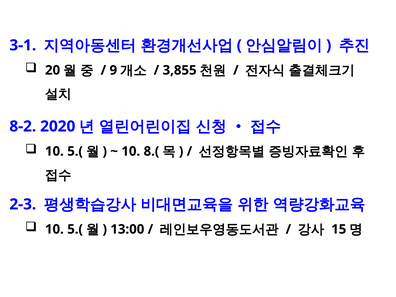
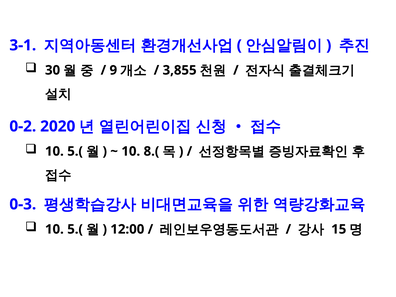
20: 20 -> 30 (53, 70)
8-2: 8-2 -> 0-2 (23, 126)
2-3: 2-3 -> 0-3 (23, 204)
13:00: 13:00 -> 12:00 (127, 229)
